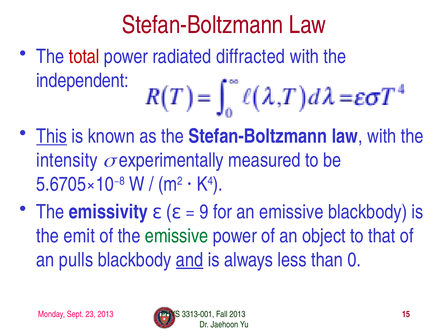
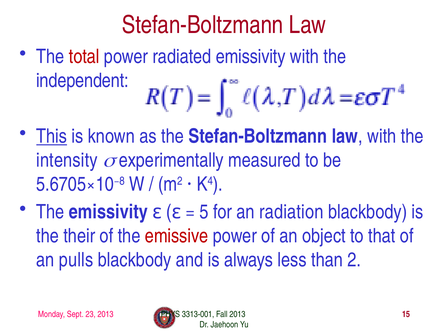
radiated diffracted: diffracted -> emissivity (251, 57)
9: 9 -> 5 (204, 212)
an emissive: emissive -> radiation (291, 212)
emit: emit -> their (79, 236)
emissive colour: green -> red (177, 236)
and underline: present -> none (190, 260)
0: 0 -> 2 (354, 260)
